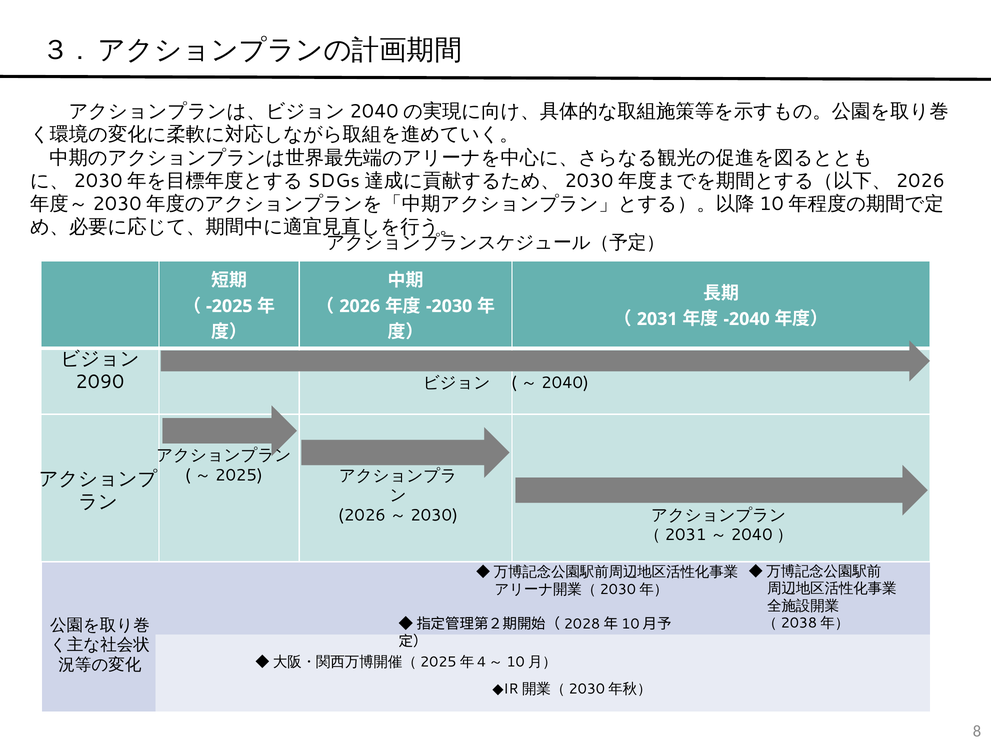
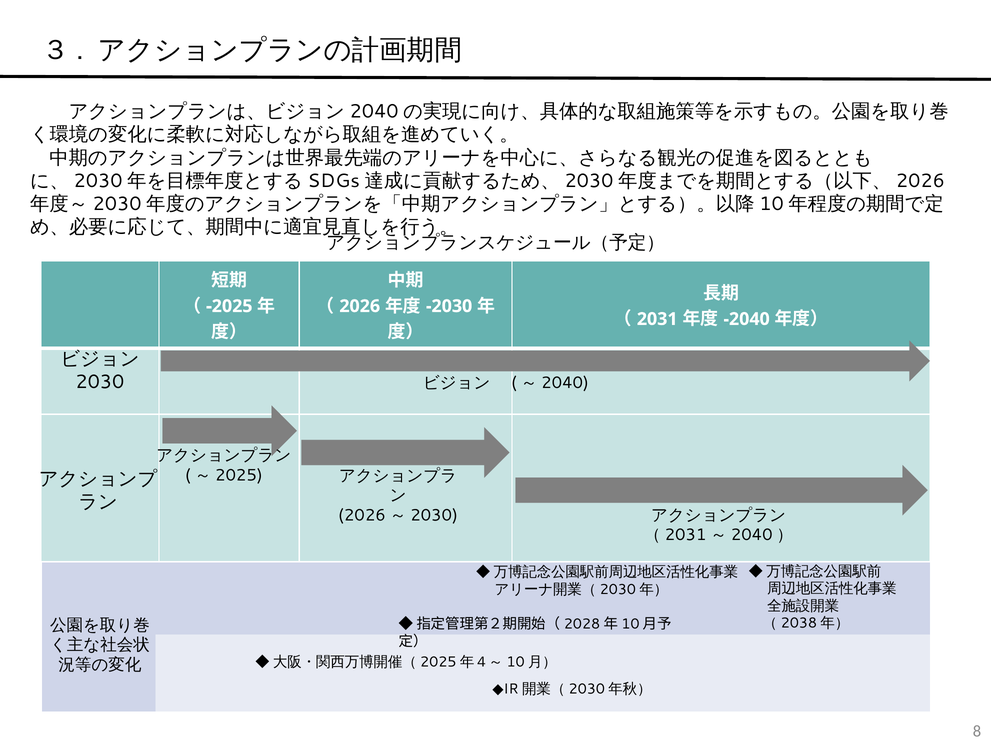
2090: 2090 -> 2030 (100, 382)
